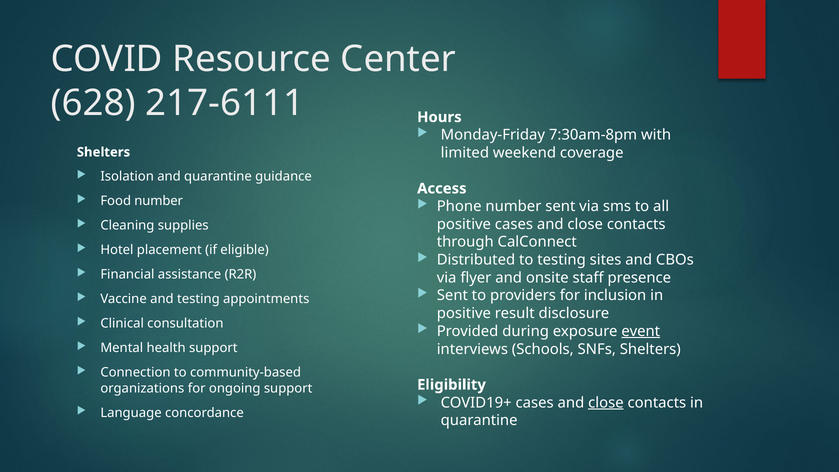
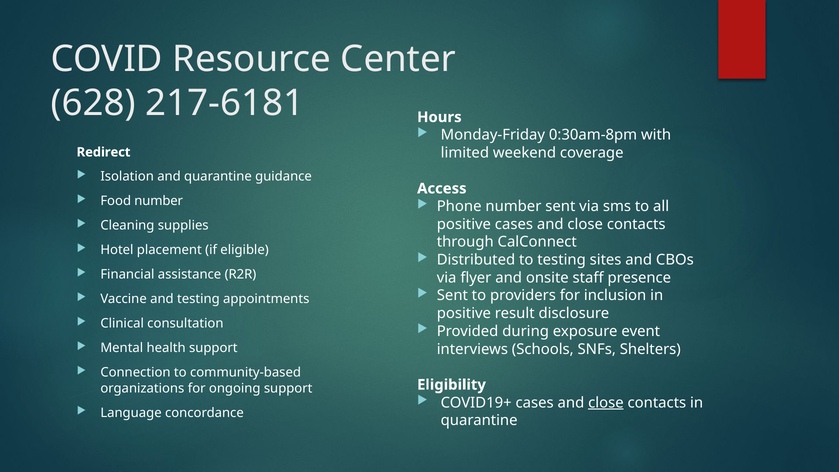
217-6111: 217-6111 -> 217-6181 (225, 103)
7:30am-8pm: 7:30am-8pm -> 0:30am-8pm (593, 135)
Shelters: Shelters -> Redirect (104, 152)
event underline: present -> none (641, 331)
